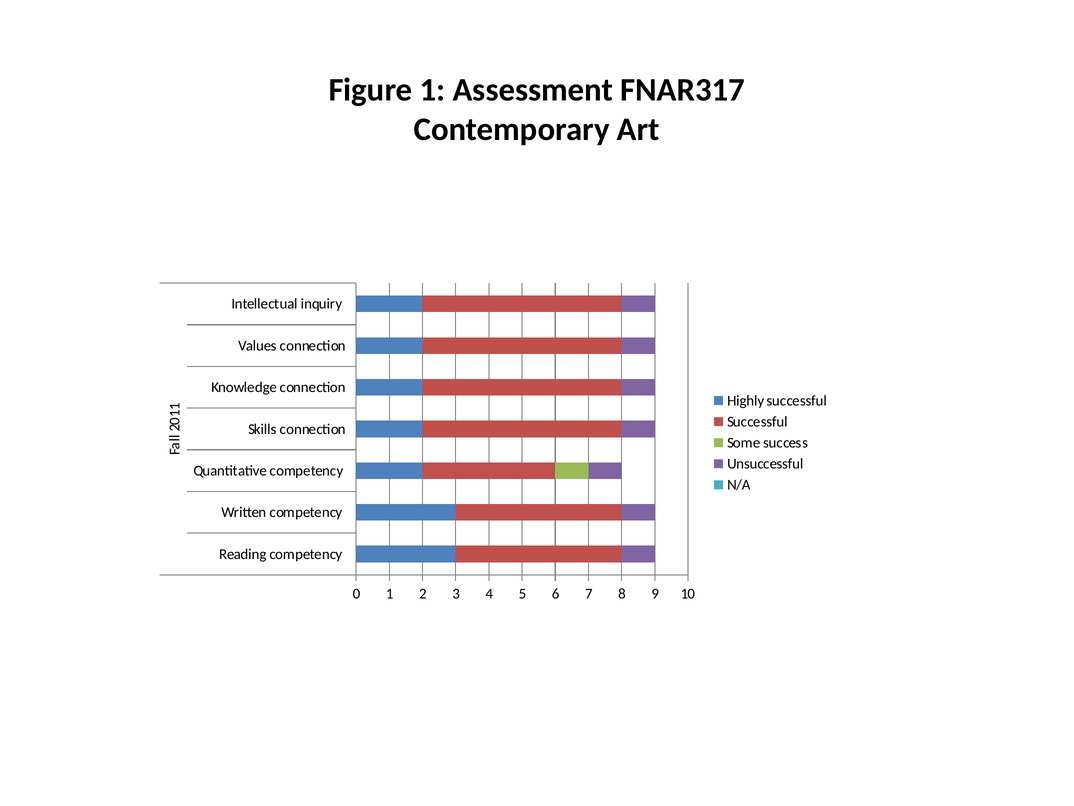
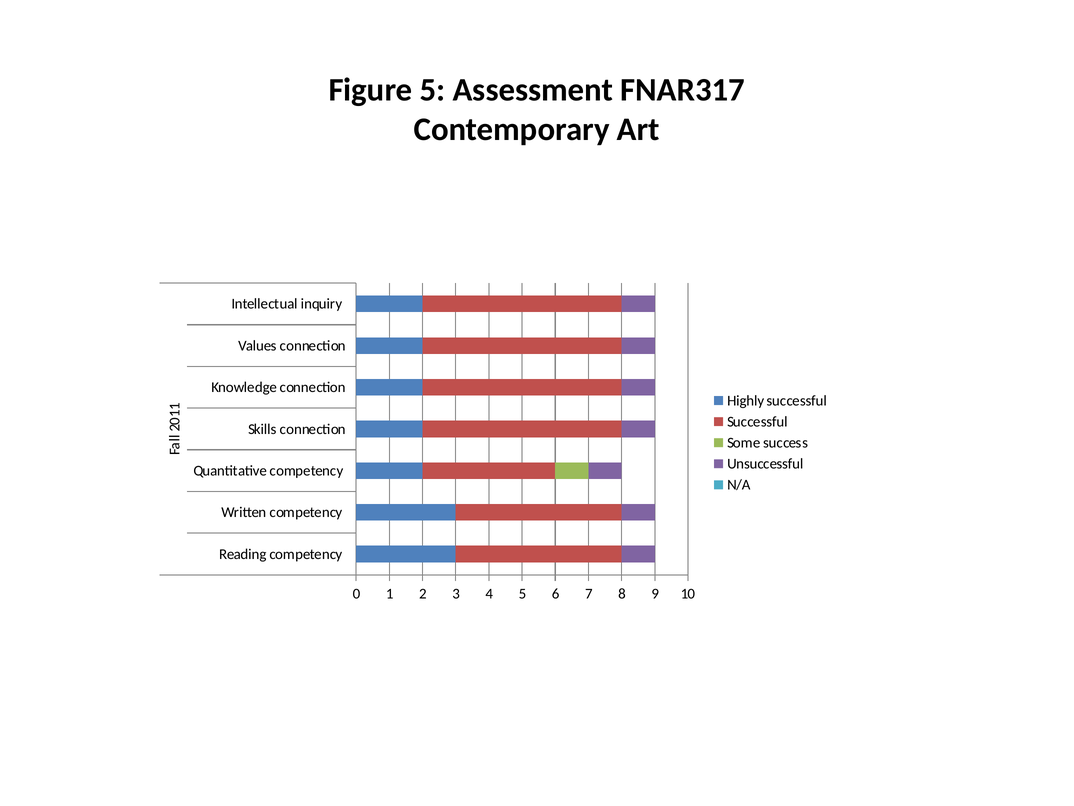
Figure 1: 1 -> 5 (433, 90)
